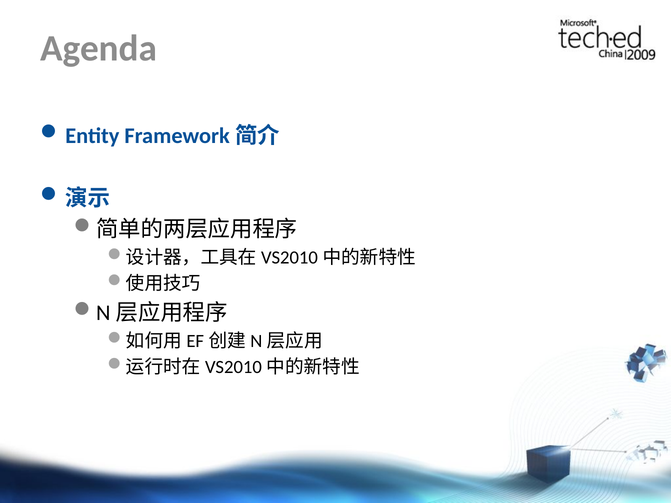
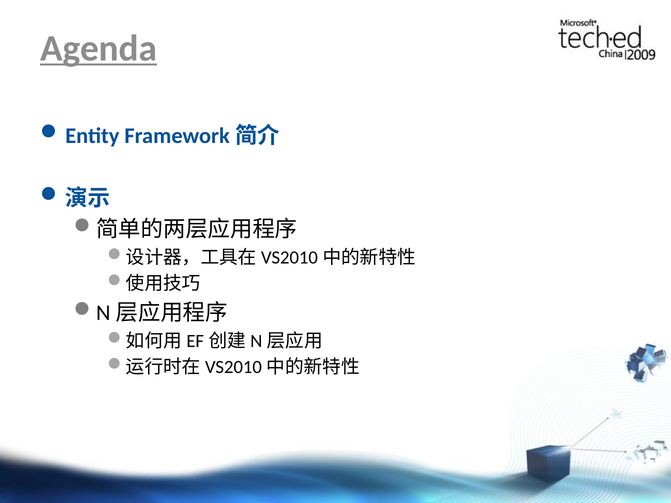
Agenda underline: none -> present (99, 48)
